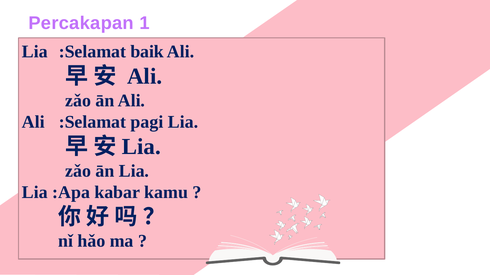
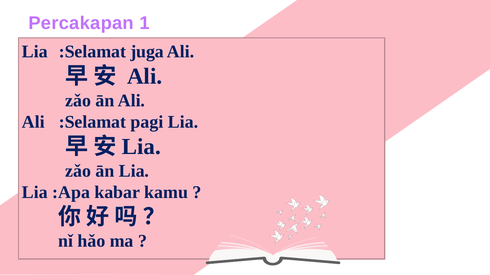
baik: baik -> juga (147, 52)
